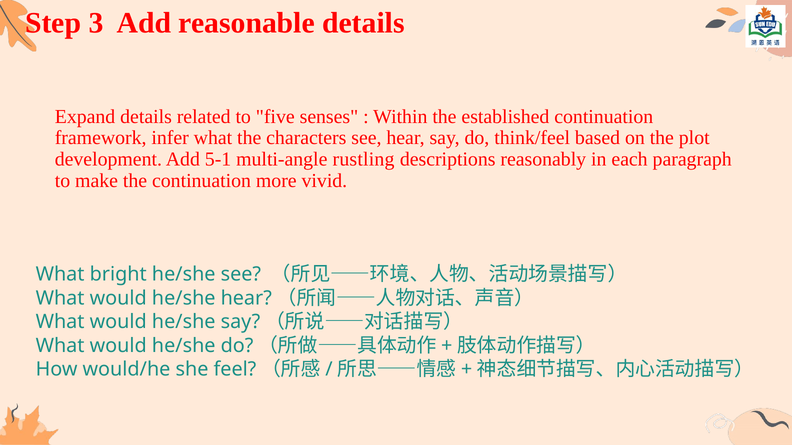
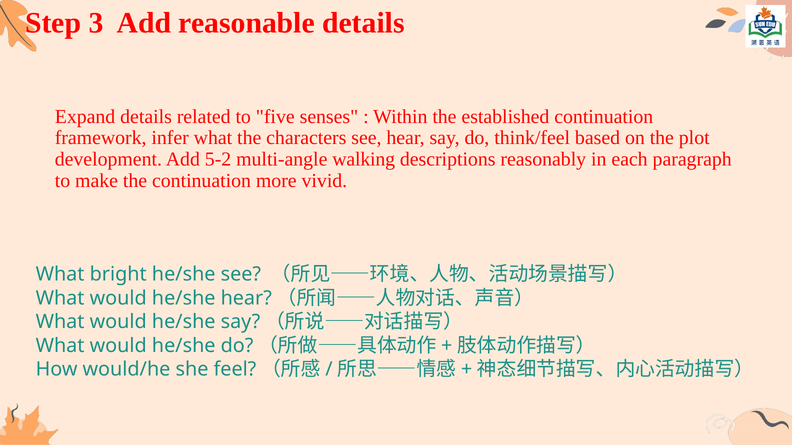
5-1: 5-1 -> 5-2 (218, 159)
rustling: rustling -> walking (364, 159)
